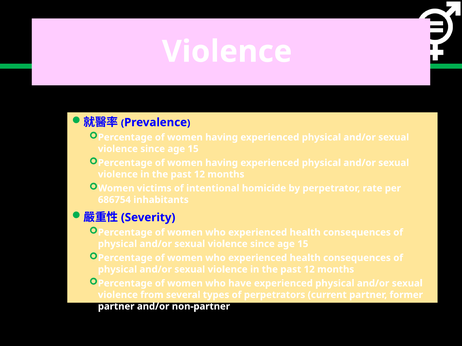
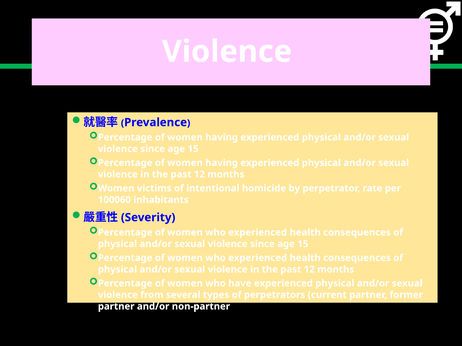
686754: 686754 -> 100060 (114, 200)
